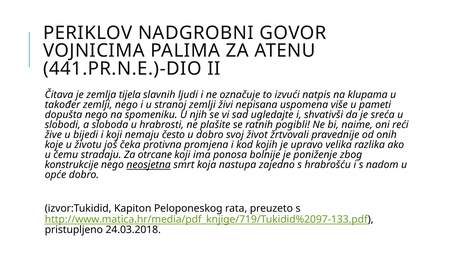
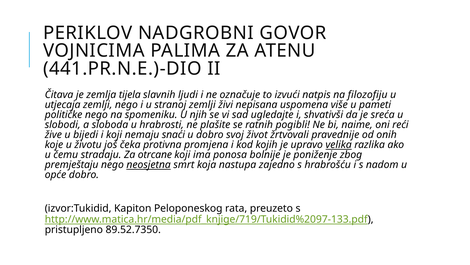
klupama: klupama -> filozofiju (368, 94)
također: također -> utjecaja (63, 104)
dopušta: dopušta -> političke (64, 114)
često: često -> snaći (173, 134)
velika underline: none -> present (339, 144)
konstrukcije: konstrukcije -> premještaju (72, 164)
24.03.2018: 24.03.2018 -> 89.52.7350 (133, 229)
